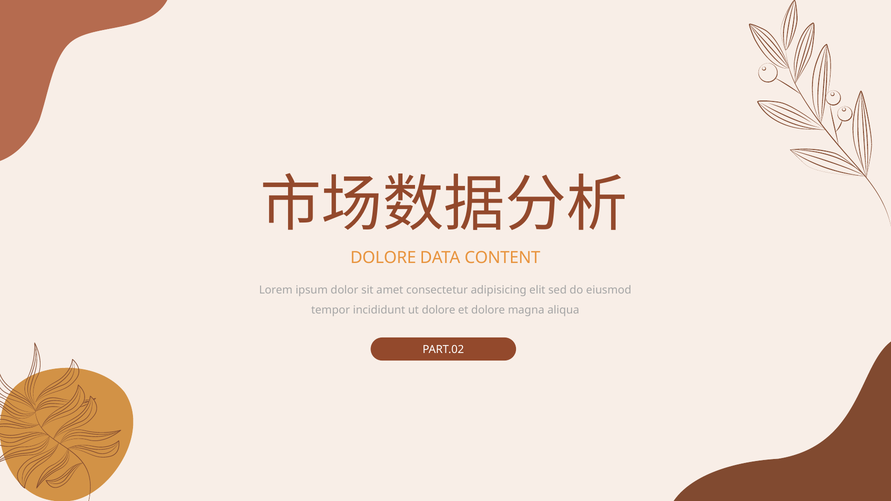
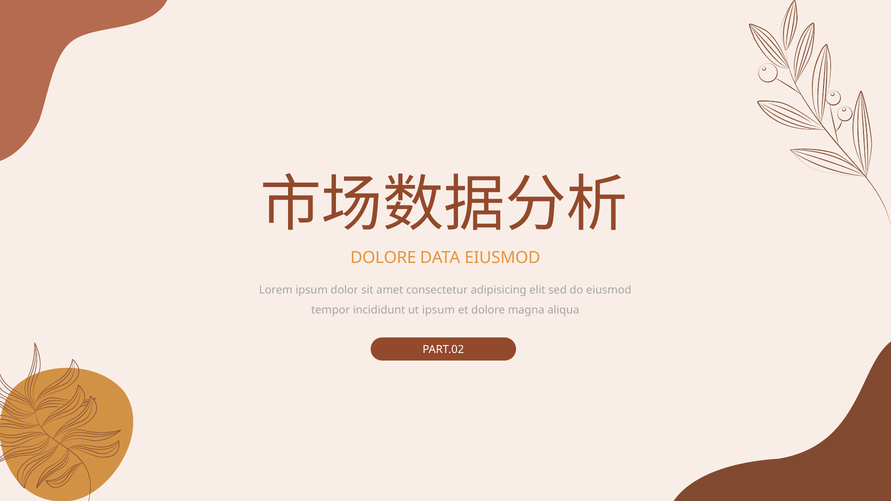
DATA CONTENT: CONTENT -> EIUSMOD (502, 258)
ut dolore: dolore -> ipsum (438, 310)
